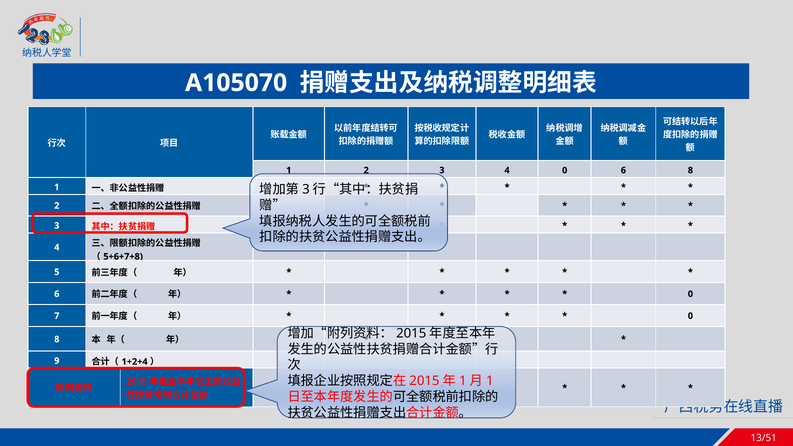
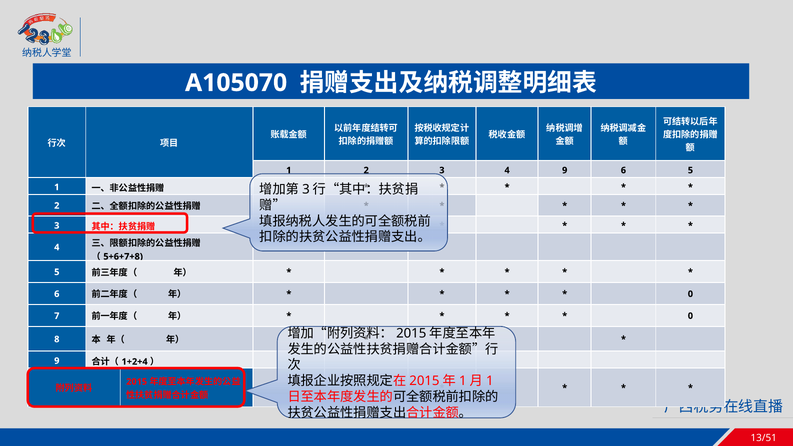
4 0: 0 -> 9 (565, 170)
6 8: 8 -> 5 (690, 170)
